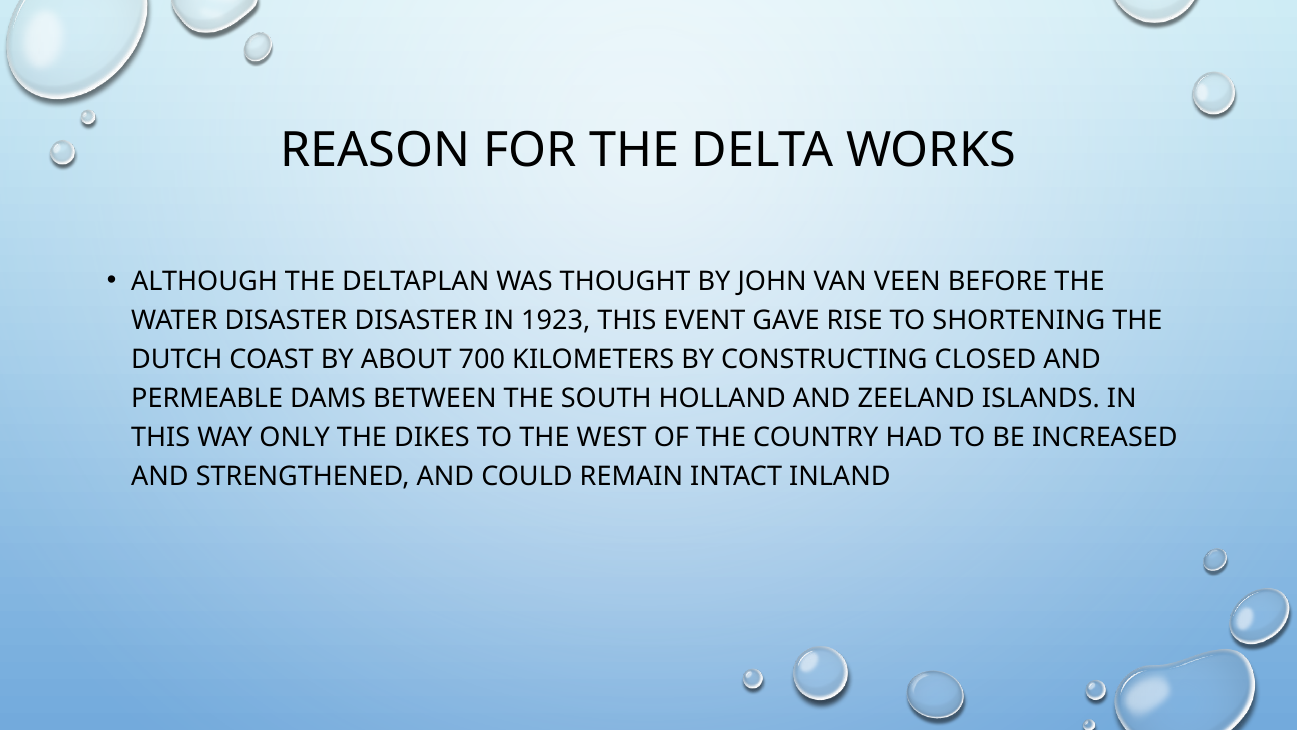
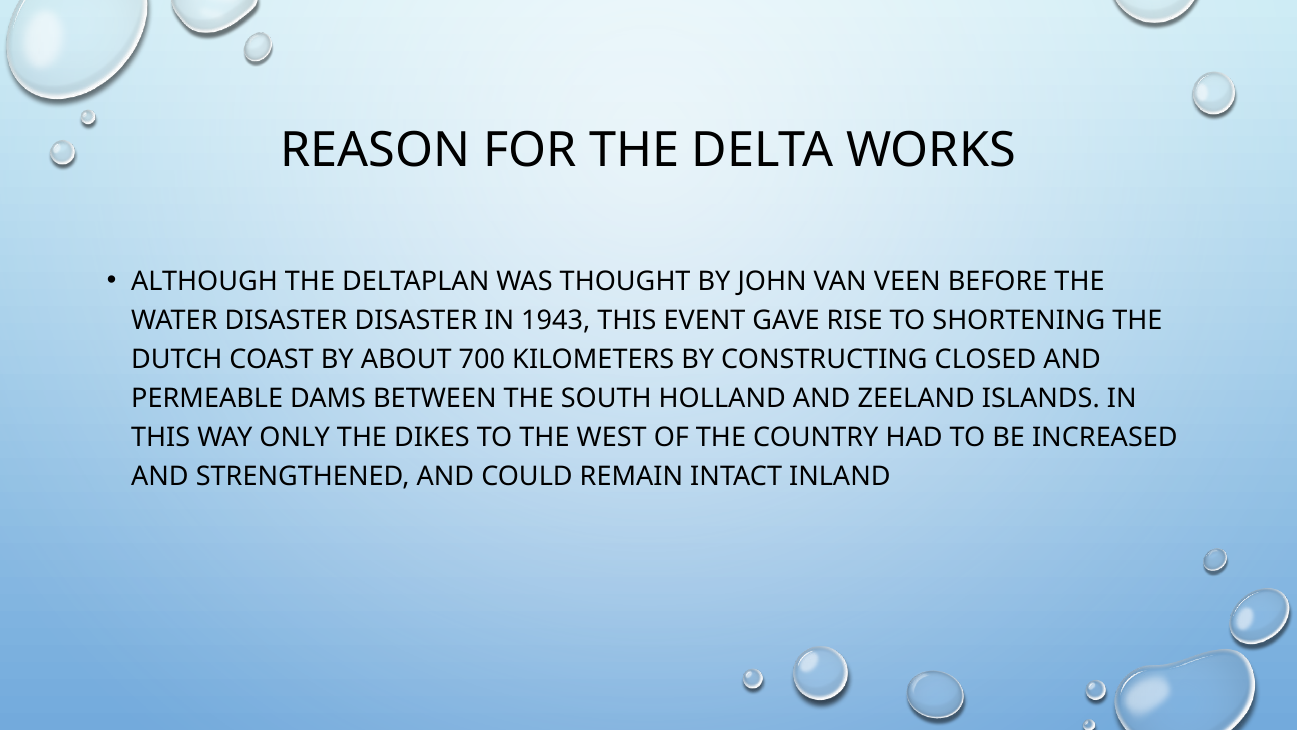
1923: 1923 -> 1943 (556, 320)
